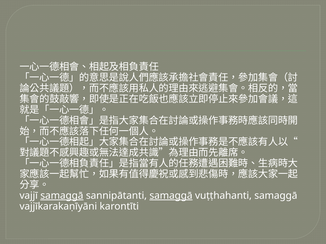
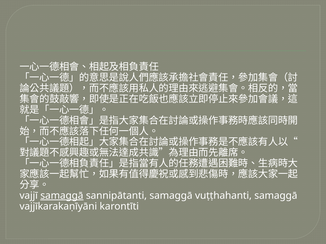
samaggā underline: present -> none (171, 196)
